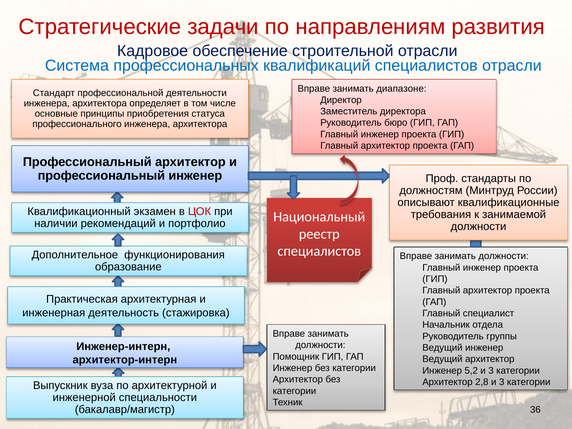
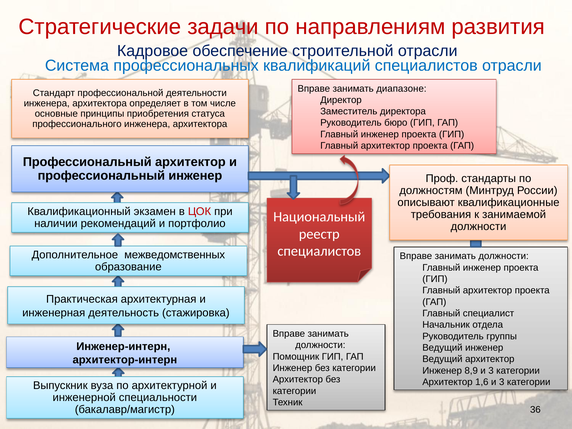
функционирования: функционирования -> межведомственных (175, 255)
5,2: 5,2 -> 8,9 (471, 371)
2,8: 2,8 -> 1,6 (482, 382)
